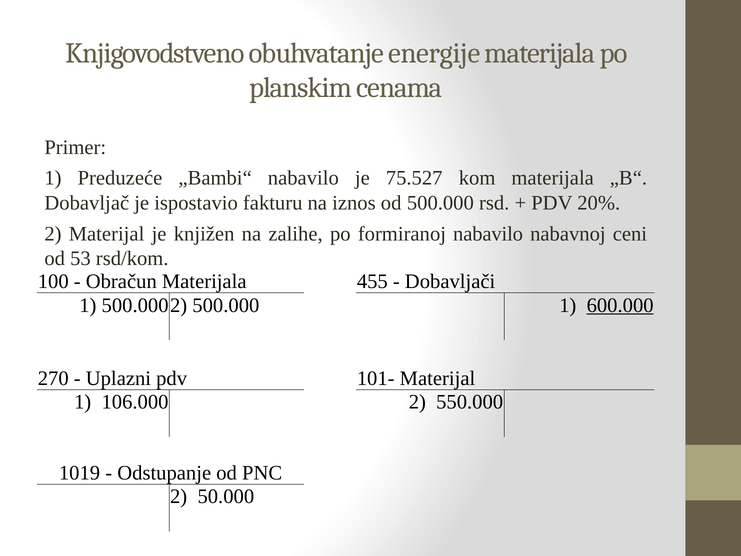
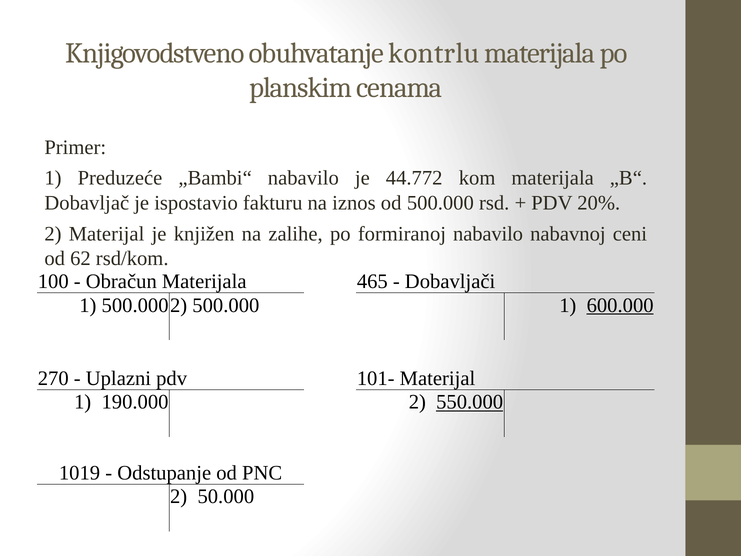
energije: energije -> kontrlu (434, 53)
75.527: 75.527 -> 44.772 (414, 178)
53: 53 -> 62 (80, 258)
455: 455 -> 465 (372, 281)
106.000: 106.000 -> 190.000 (135, 402)
550.000 underline: none -> present (470, 402)
